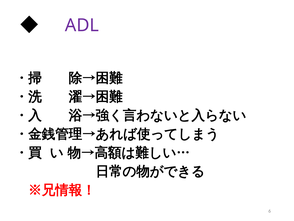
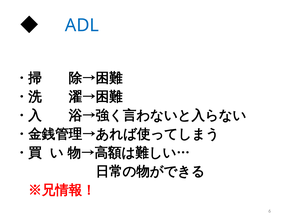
ADL colour: purple -> blue (82, 25)
